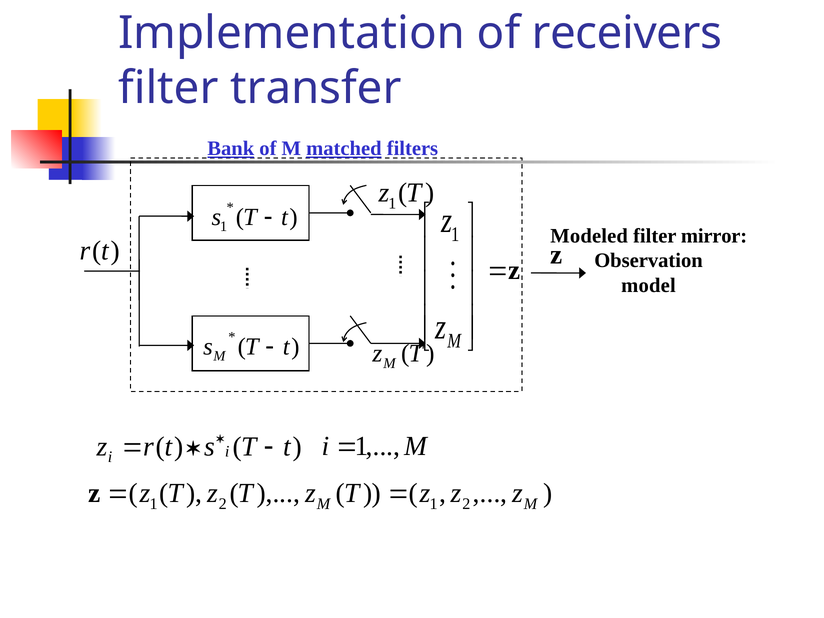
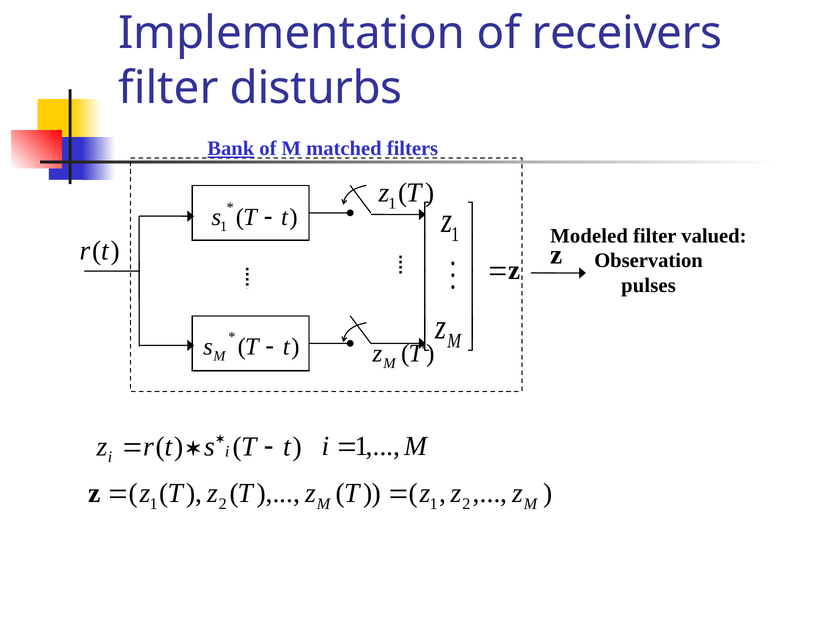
transfer: transfer -> disturbs (316, 88)
matched underline: present -> none (344, 148)
mirror: mirror -> valued (714, 236)
model: model -> pulses (648, 285)
